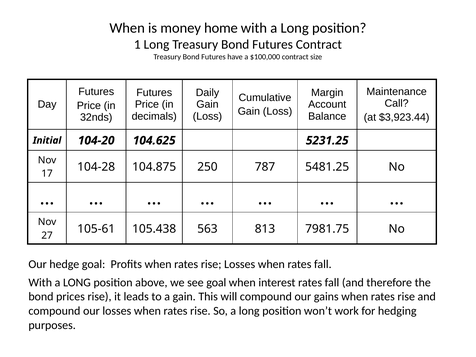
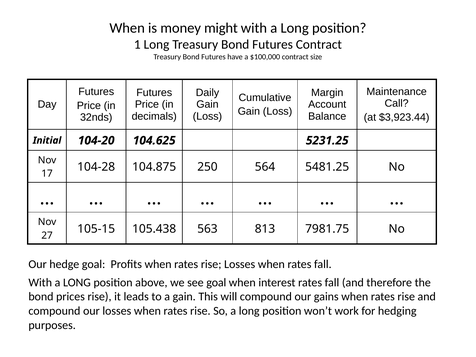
home: home -> might (221, 28)
787: 787 -> 564 (265, 167)
105-61: 105-61 -> 105-15 (96, 229)
